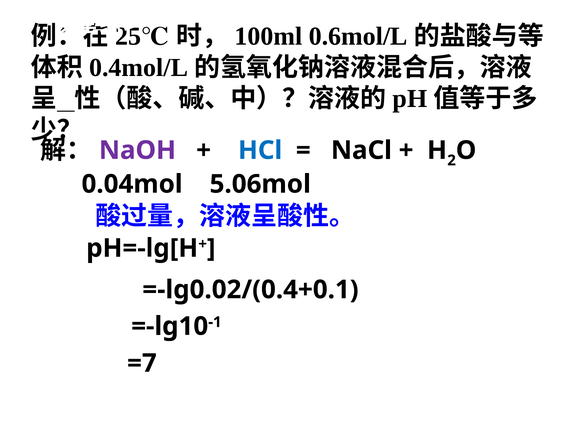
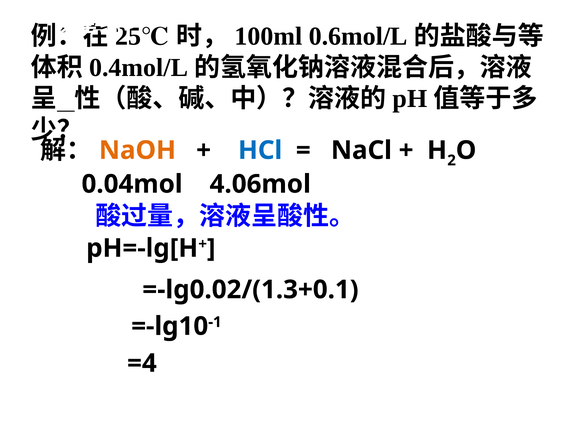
NaOH colour: purple -> orange (137, 150)
5.06mol: 5.06mol -> 4.06mol (260, 184)
=-lg0.02/(0.4+0.1: =-lg0.02/(0.4+0.1 -> =-lg0.02/(1.3+0.1 (250, 290)
=7: =7 -> =4 (142, 363)
